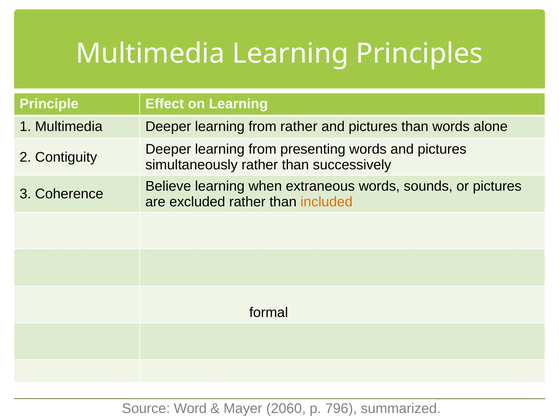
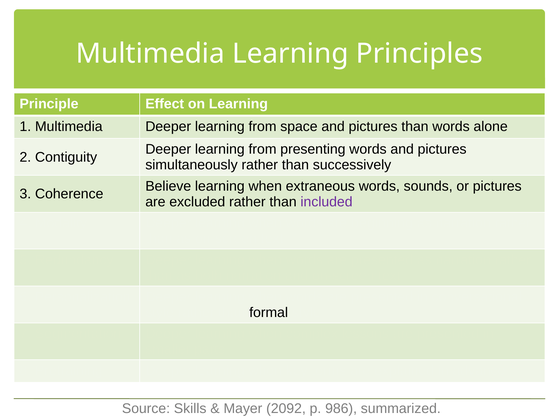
from rather: rather -> space (299, 127)
included colour: orange -> purple (327, 202)
Word: Word -> Skills (190, 409)
2060: 2060 -> 2092 (286, 409)
796: 796 -> 986 (341, 409)
